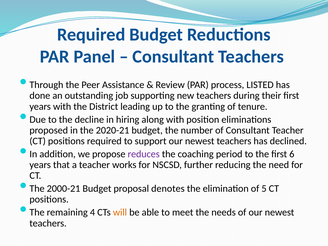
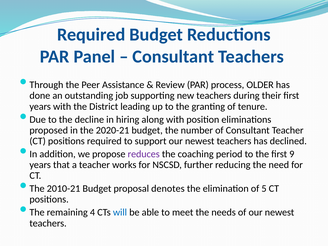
LISTED: LISTED -> OLDER (260, 85)
6: 6 -> 9 (292, 154)
2000-21: 2000-21 -> 2010-21 (64, 189)
will colour: orange -> blue (120, 212)
